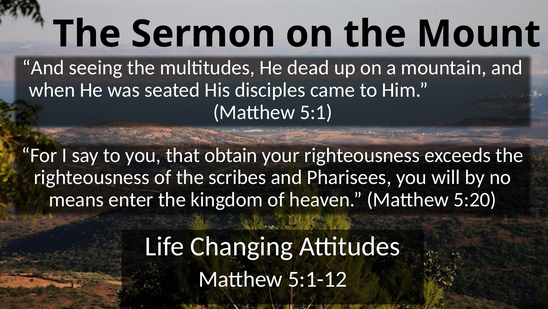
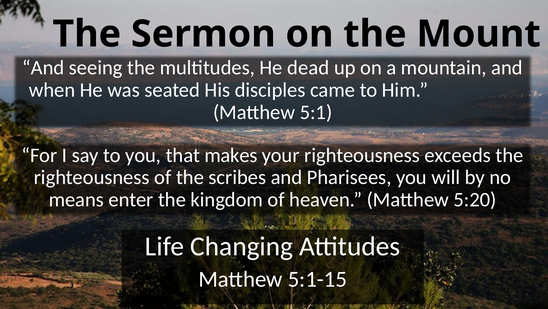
obtain: obtain -> makes (231, 155)
5:1-12: 5:1-12 -> 5:1-15 (317, 279)
